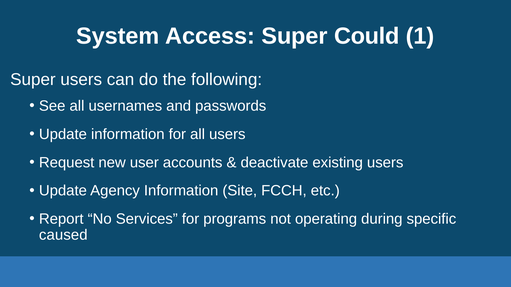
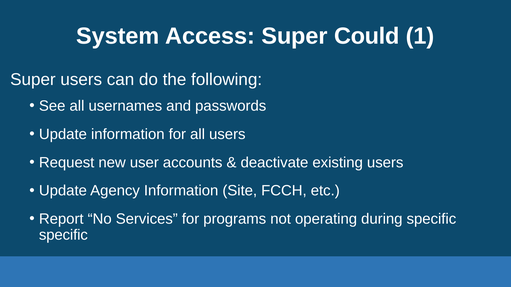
caused: caused -> specific (63, 235)
